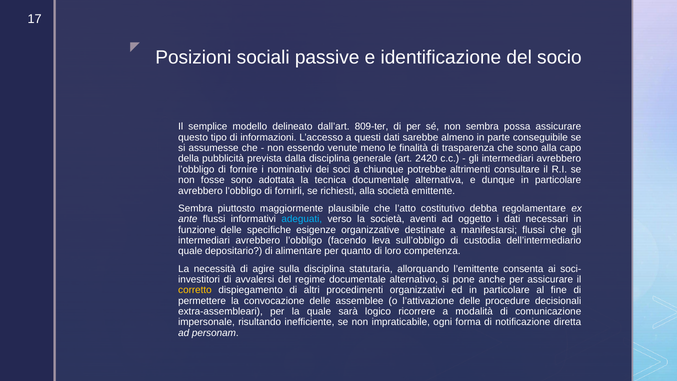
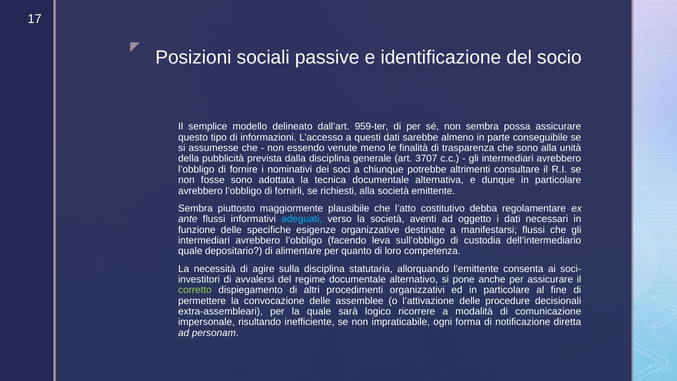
809-ter: 809-ter -> 959-ter (372, 127)
capo: capo -> unità (570, 148)
2420: 2420 -> 3707 (426, 159)
corretto colour: yellow -> light green (195, 290)
